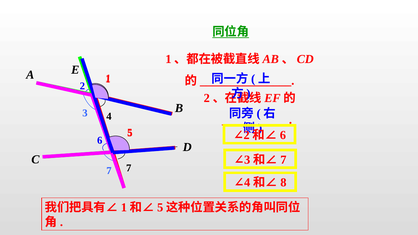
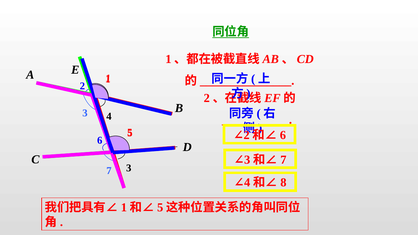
7: 7 -> 3 (129, 168)
